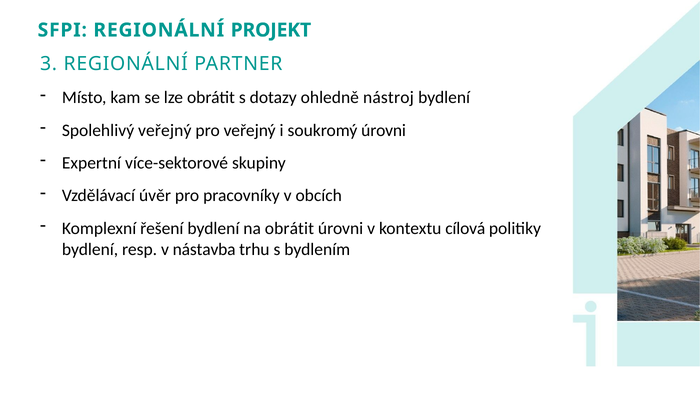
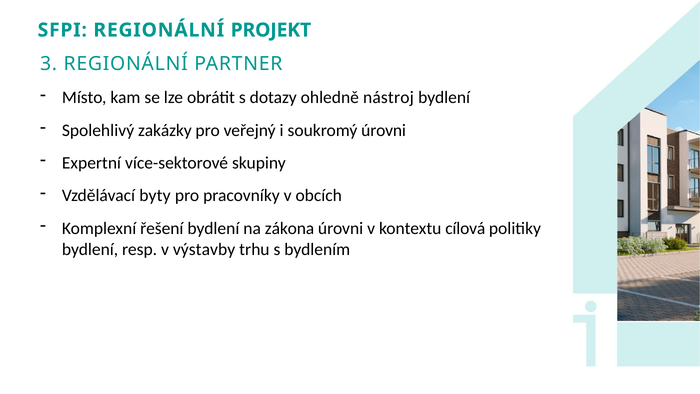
Spolehlivý veřejný: veřejný -> zakázky (165, 130)
úvěr: úvěr -> byty (155, 196)
na obrátit: obrátit -> zákona (290, 228)
nástavba: nástavba -> výstavby (204, 249)
